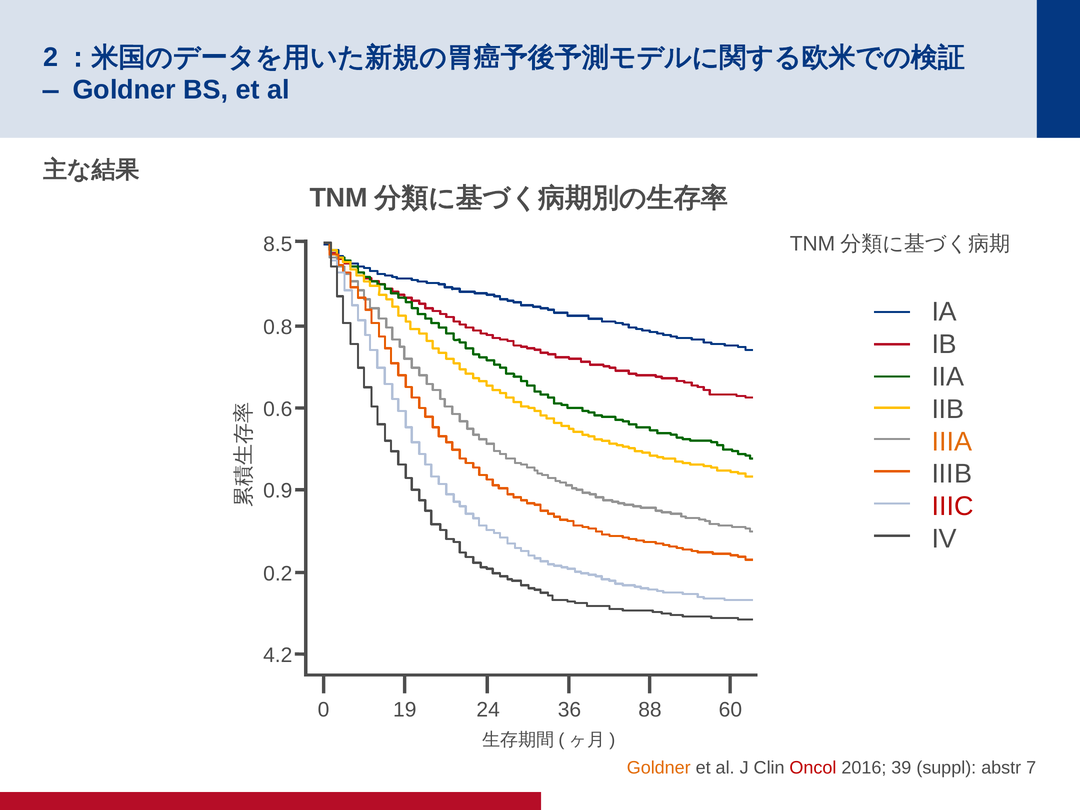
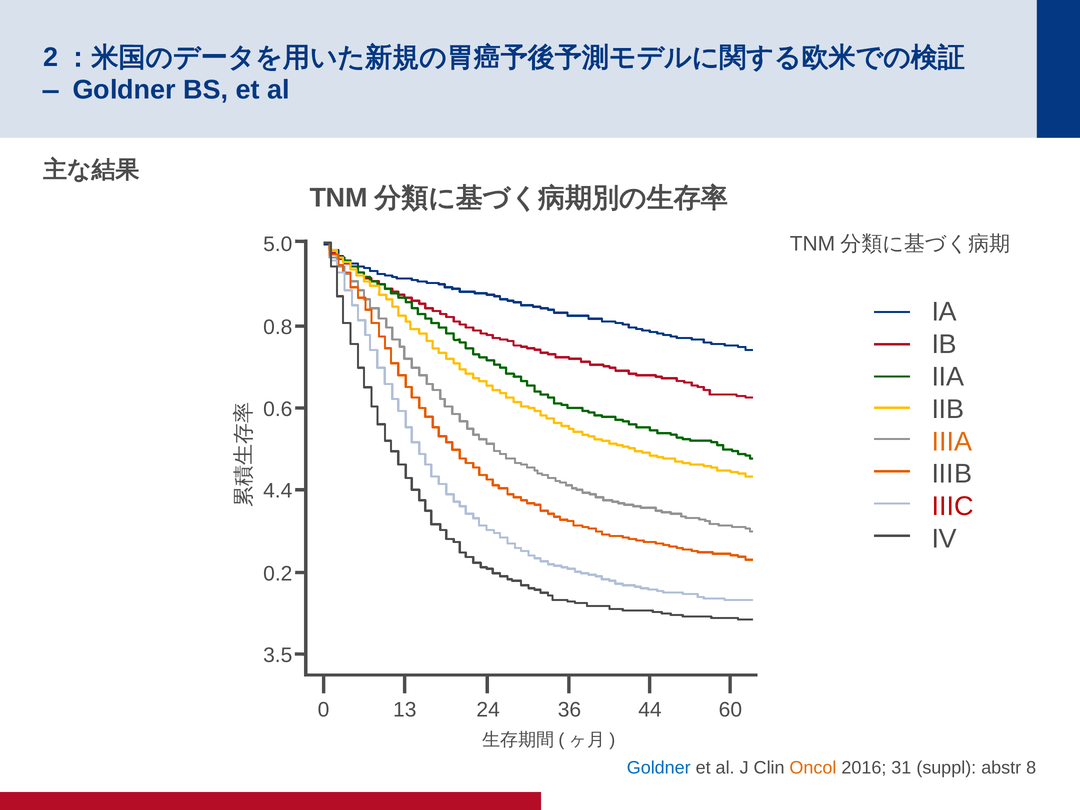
8.5: 8.5 -> 5.0 (278, 244)
0.9: 0.9 -> 4.4 (278, 491)
4.2: 4.2 -> 3.5 (278, 655)
19: 19 -> 13 (405, 710)
88: 88 -> 44 (650, 710)
Goldner colour: orange -> blue (659, 768)
Oncol colour: red -> orange (813, 768)
39: 39 -> 31 (901, 768)
7: 7 -> 8 (1031, 768)
